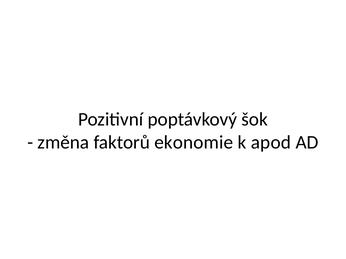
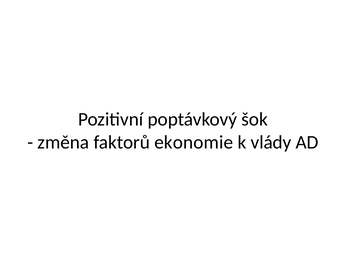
apod: apod -> vlády (271, 143)
